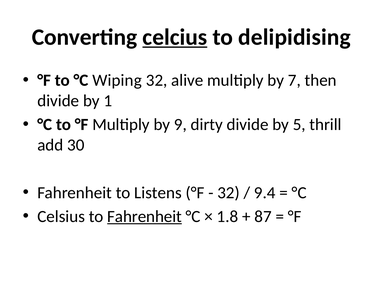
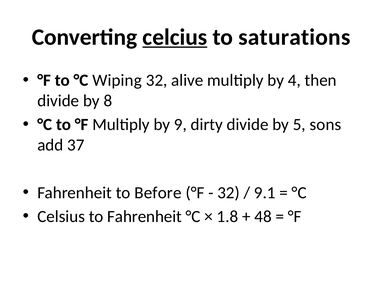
delipidising: delipidising -> saturations (294, 37)
7: 7 -> 4 (294, 80)
1: 1 -> 8 (108, 101)
thrill: thrill -> sons (325, 125)
30: 30 -> 37 (76, 145)
Listens: Listens -> Before (158, 193)
9.4: 9.4 -> 9.1 (265, 193)
Fahrenheit underline: present -> none (145, 217)
87: 87 -> 48 (263, 217)
